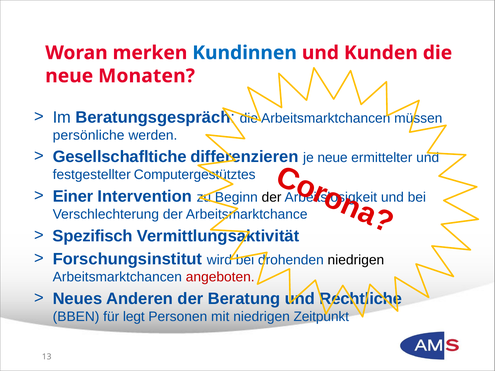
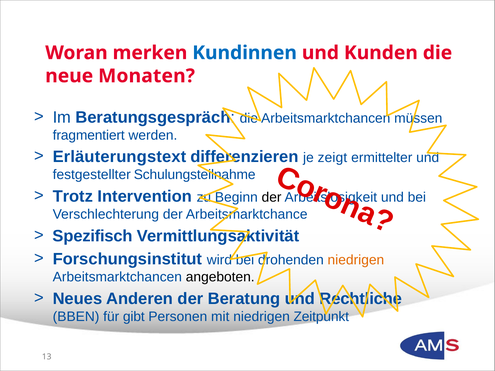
persönliche: persönliche -> fragmentiert (89, 135)
Gesellschafltiche: Gesellschafltiche -> Erläuterungstext (120, 157)
je neue: neue -> zeigt (332, 158)
Computergestütztes: Computergestütztes -> Schulungsteilnahme (195, 175)
Einer: Einer -> Trotz (73, 197)
niedrigen colour: black -> orange (356, 260)
angeboten colour: red -> black (220, 277)
legt: legt -> gibt (134, 317)
